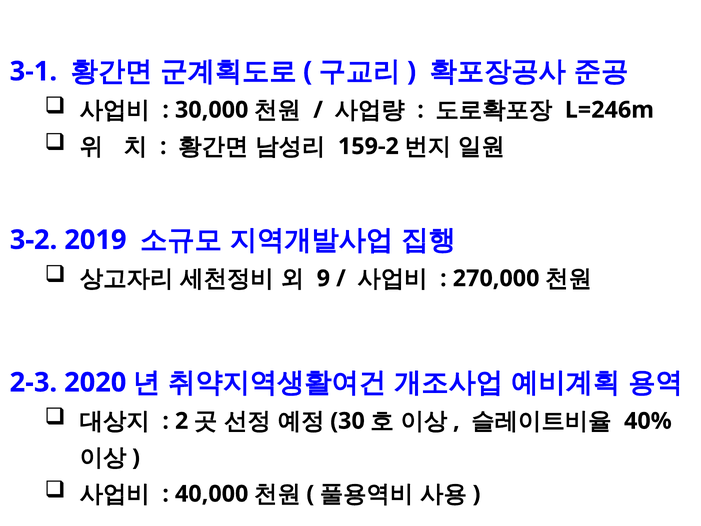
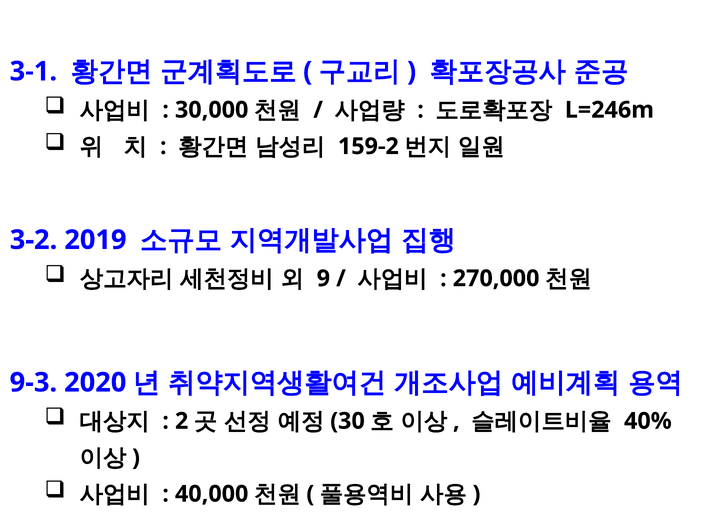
2-3: 2-3 -> 9-3 (33, 382)
